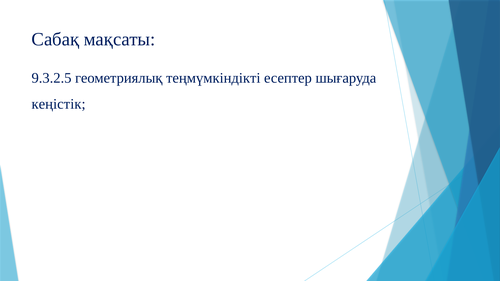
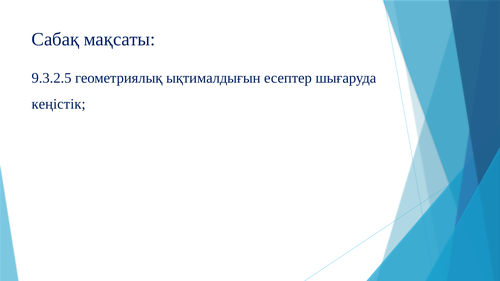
теңмүмкіндікті: теңмүмкіндікті -> ықтималдығын (213, 78)
